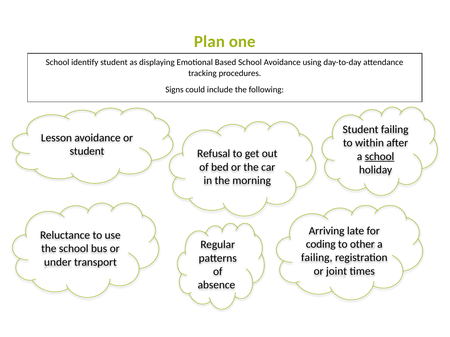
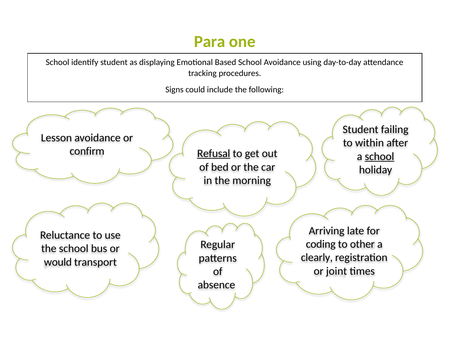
Plan: Plan -> Para (210, 42)
student: student -> confirm (87, 151)
Refusal underline: none -> present (214, 154)
failing: failing -> clearly (317, 258)
under: under -> would (58, 262)
